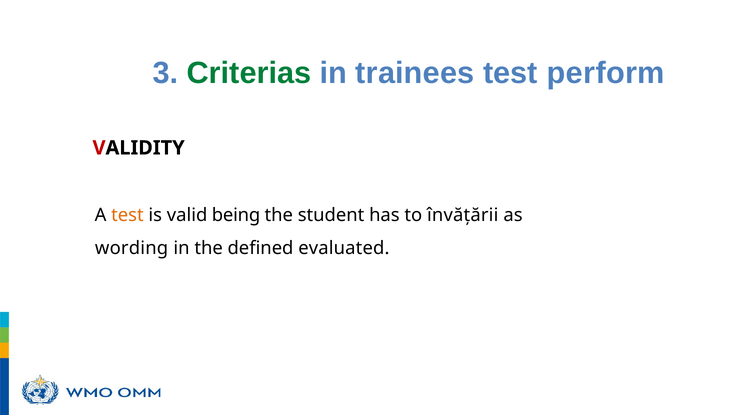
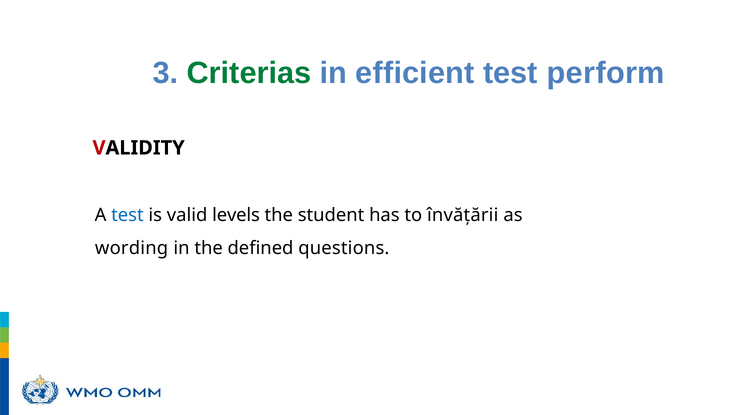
trainees: trainees -> efficient (415, 73)
test colour: orange -> blue (127, 215)
being: being -> levels (236, 215)
evaluated: evaluated -> questions (344, 248)
